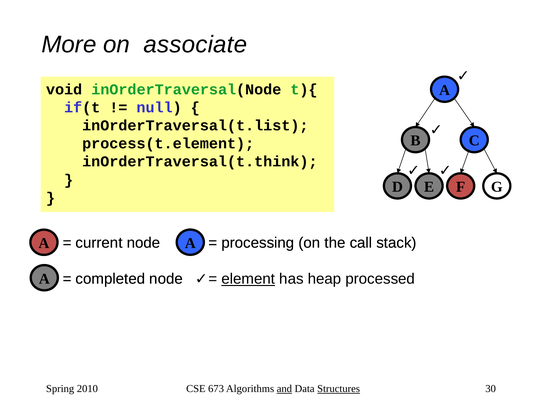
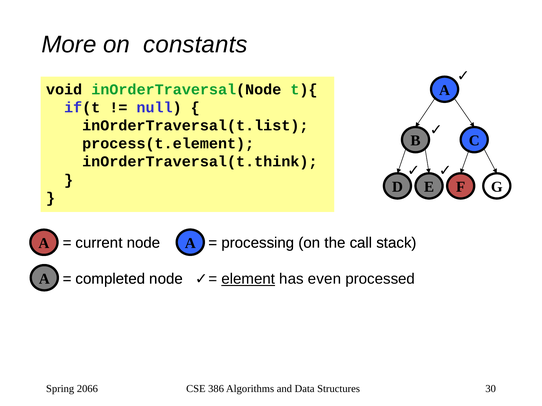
associate: associate -> constants (195, 45)
heap: heap -> even (324, 279)
2010: 2010 -> 2066 (87, 389)
673: 673 -> 386 (216, 389)
and underline: present -> none (284, 389)
Structures underline: present -> none (339, 389)
